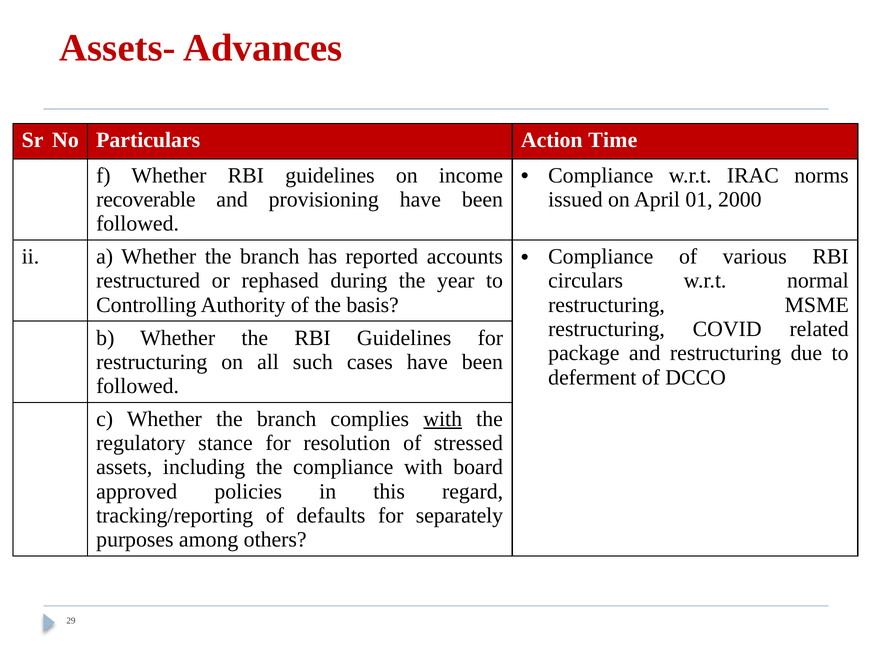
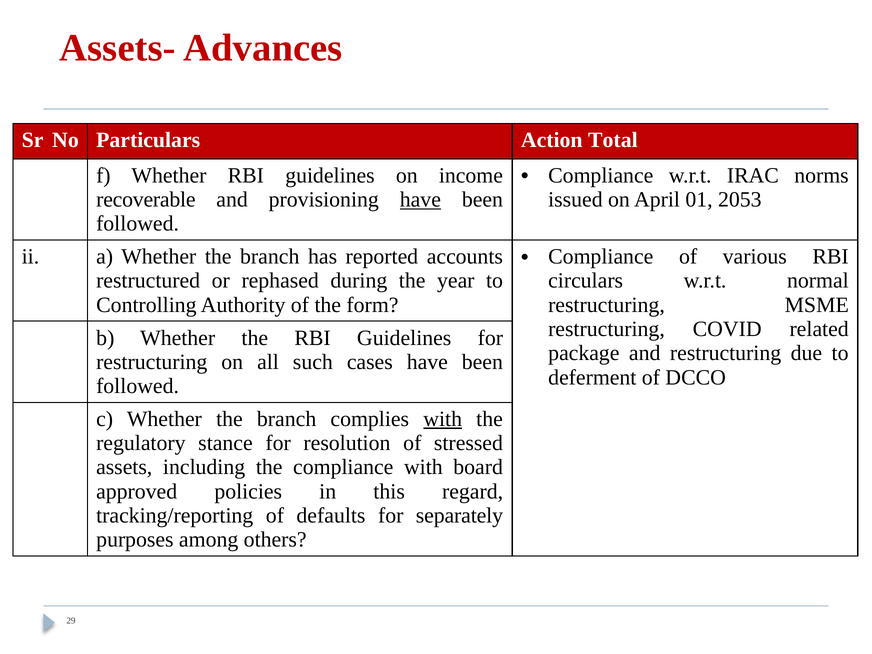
Time: Time -> Total (613, 140)
have underline: none -> present (420, 200)
2000: 2000 -> 2053 (740, 200)
basis: basis -> form (372, 305)
